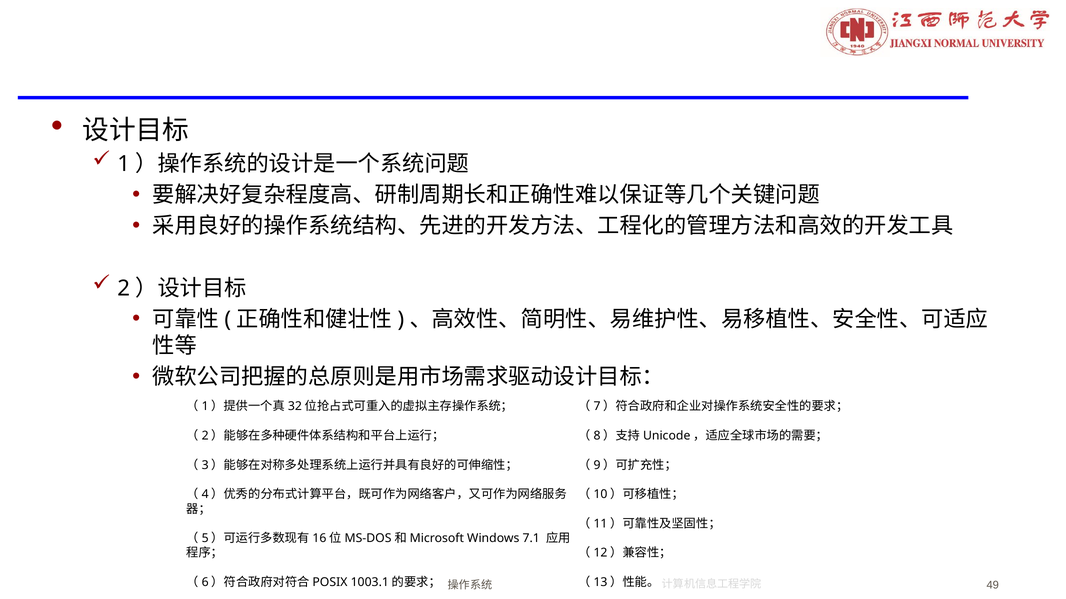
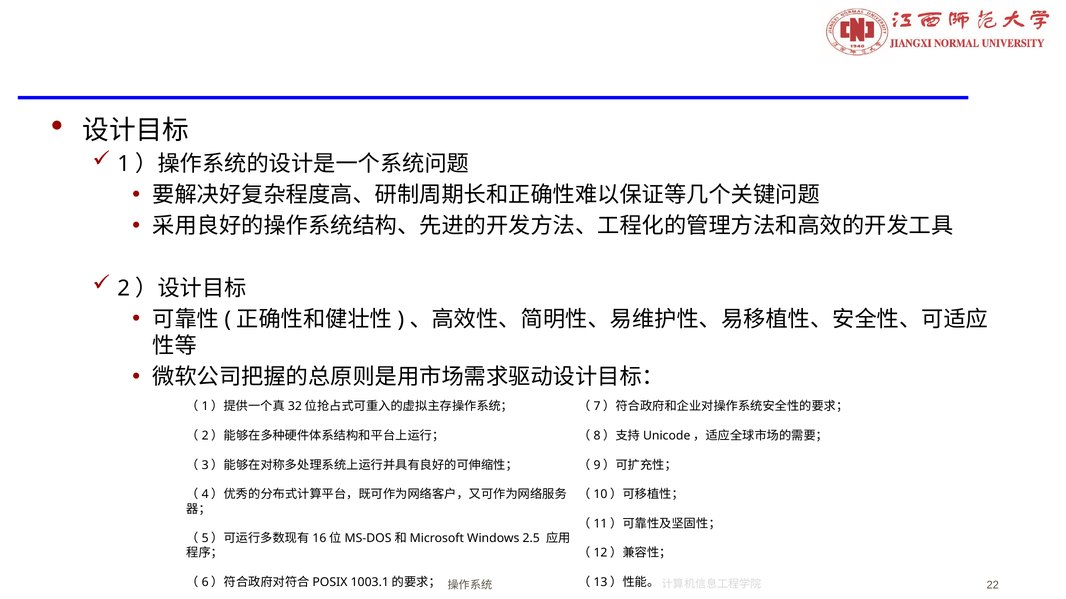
7.1: 7.1 -> 2.5 (531, 539)
49: 49 -> 22 (993, 586)
